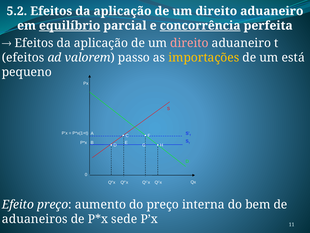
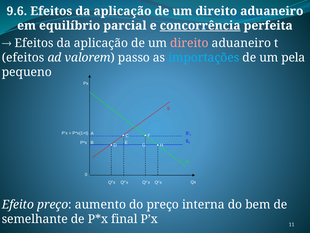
5.2: 5.2 -> 9.6 (17, 11)
equilíbrio underline: present -> none (70, 26)
importações colour: yellow -> light blue (204, 58)
está: está -> pela (293, 58)
aduaneiros: aduaneiros -> semelhante (35, 219)
sede: sede -> final (124, 219)
